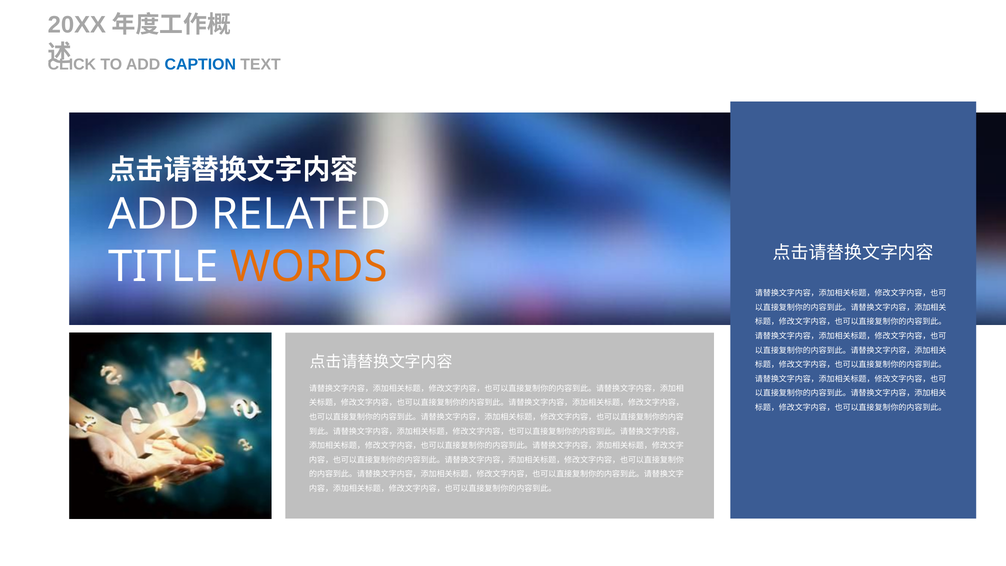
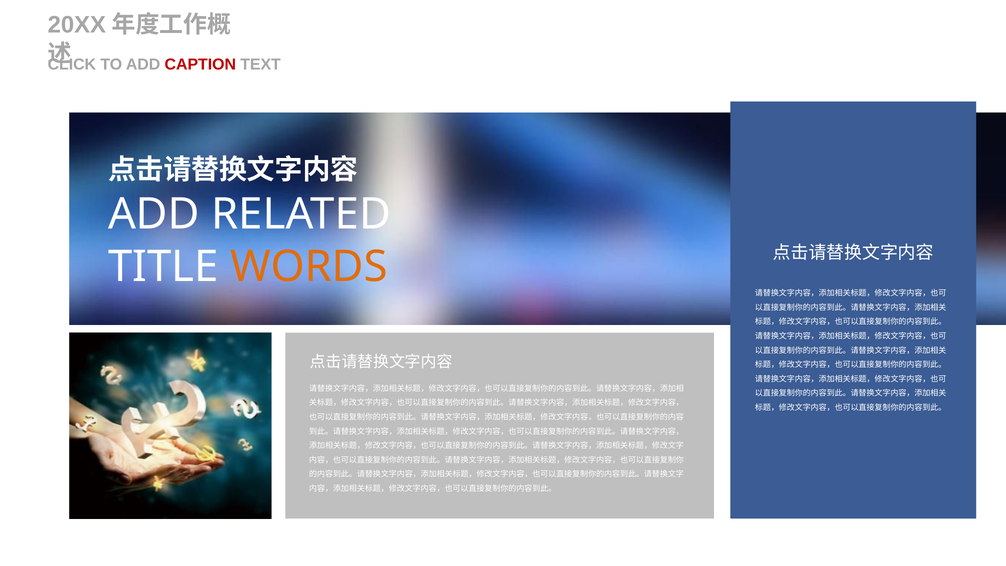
CAPTION colour: blue -> red (200, 65)
